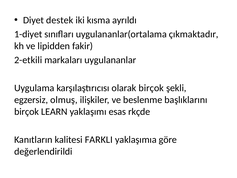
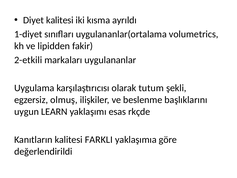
Diyet destek: destek -> kalitesi (60, 20)
çıkmaktadır: çıkmaktadır -> volumetrics (194, 34)
olarak birçok: birçok -> tutum (151, 88)
birçok: birçok -> uygun (27, 112)
